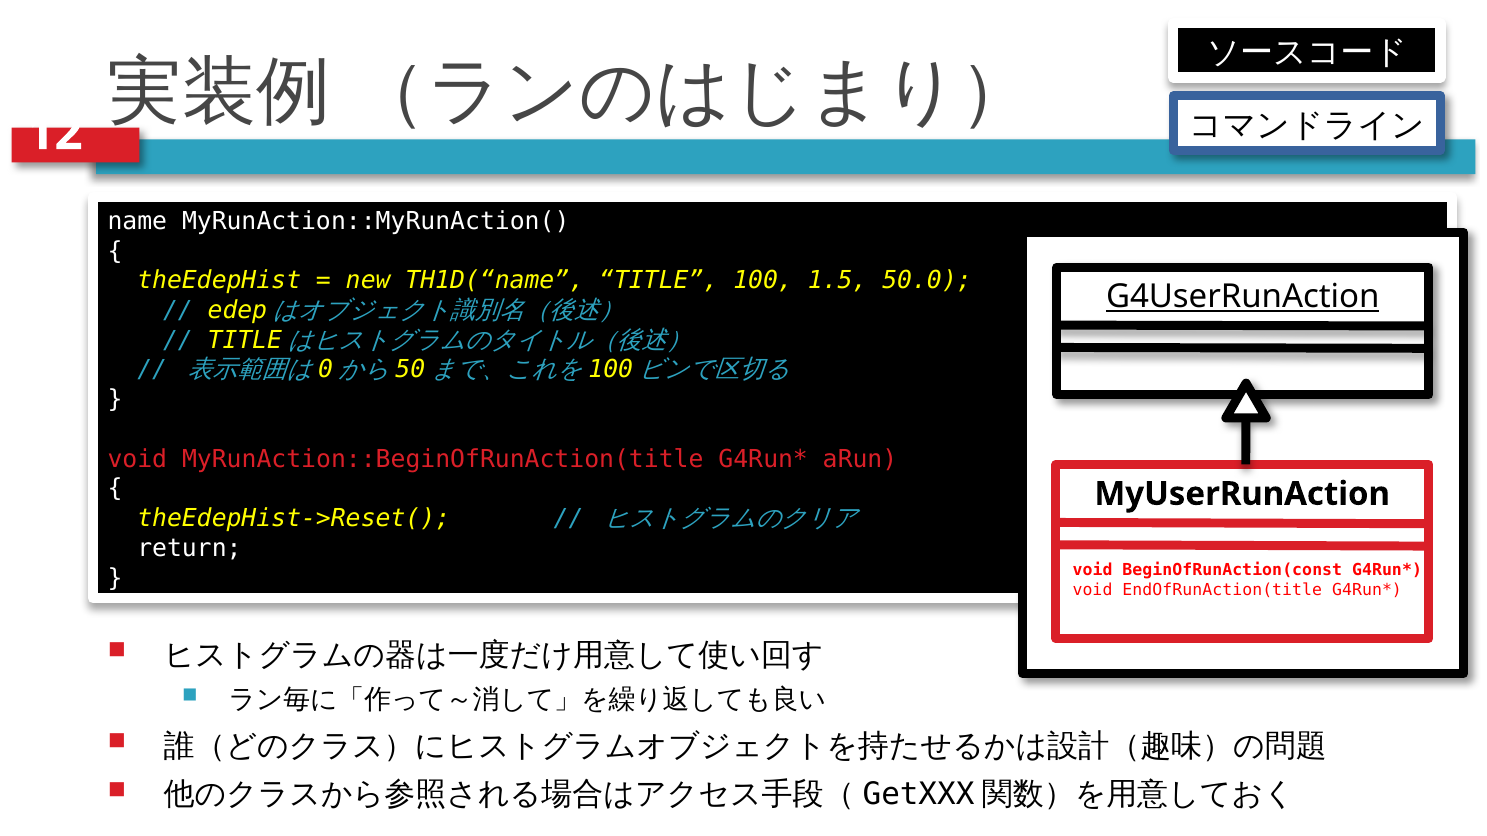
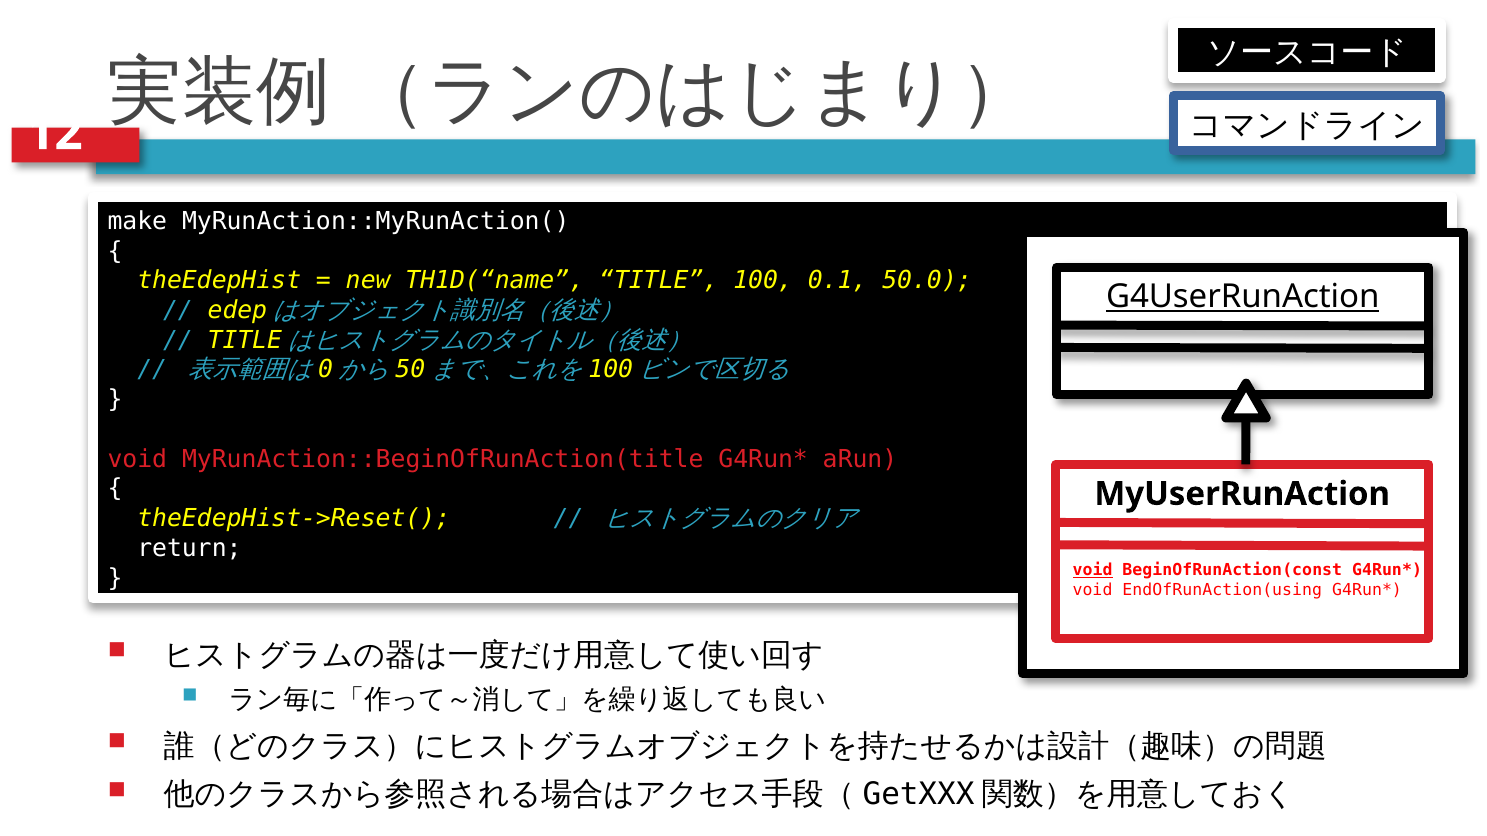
name: name -> make (137, 221)
1.5: 1.5 -> 0.1 (838, 281)
void underline: none -> present (1093, 571)
EndOfRunAction(title: EndOfRunAction(title -> EndOfRunAction(using (1222, 590)
